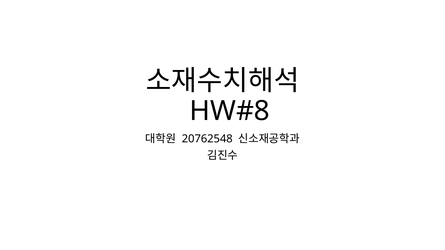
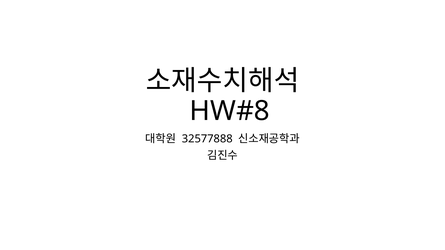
20762548: 20762548 -> 32577888 (207, 139)
